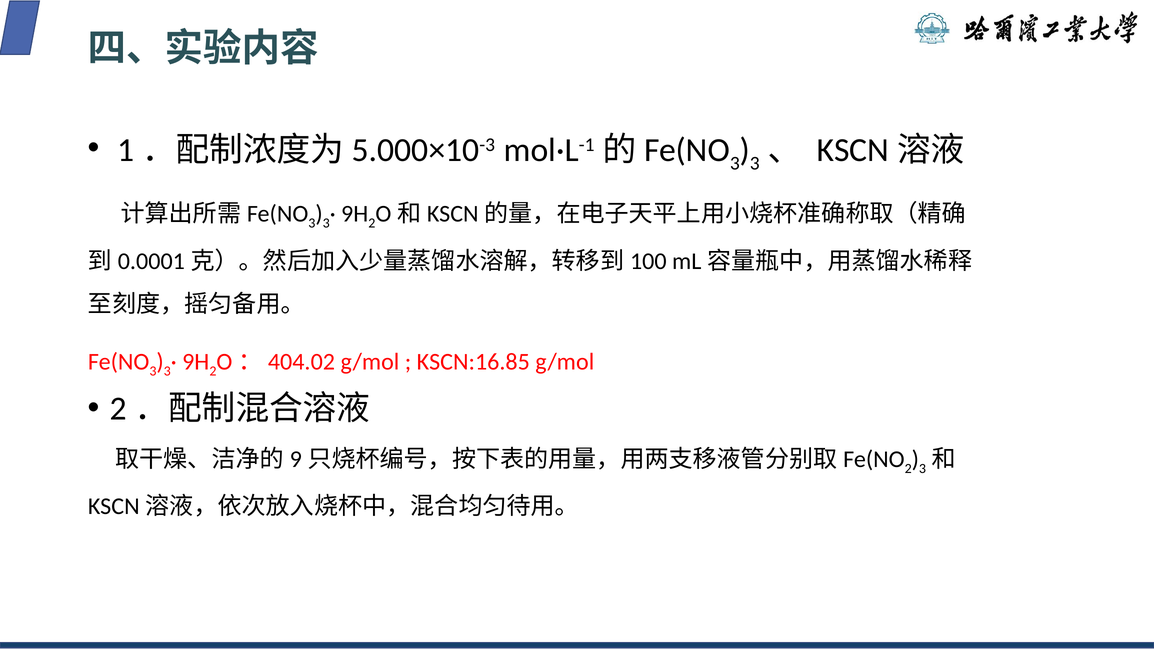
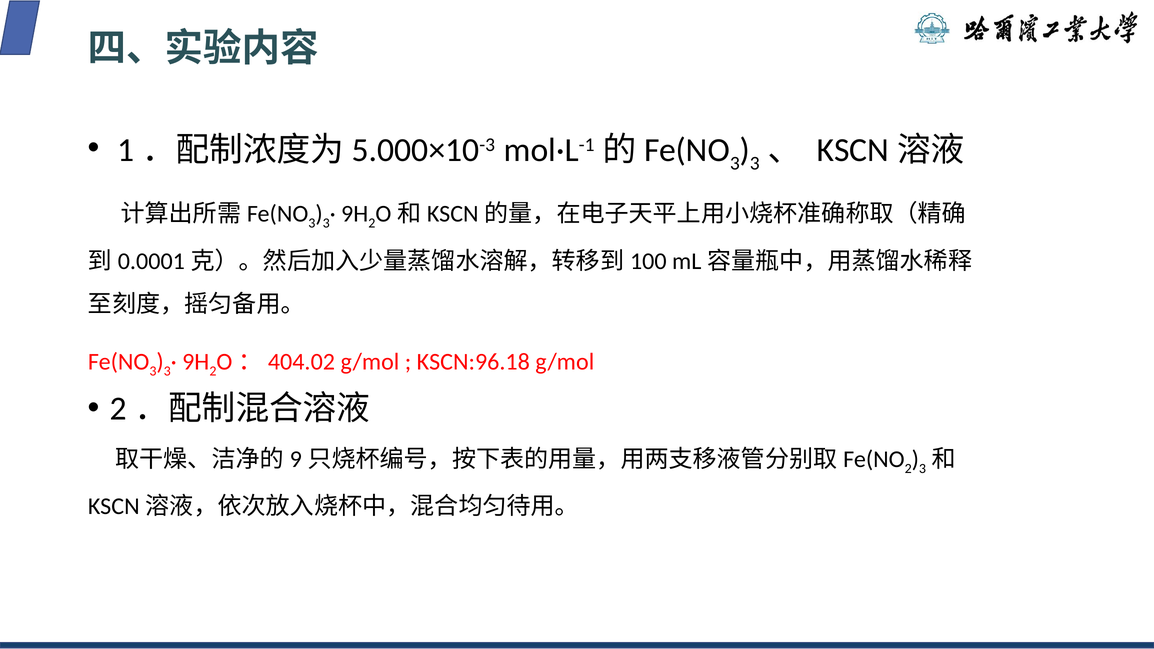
KSCN:16.85: KSCN:16.85 -> KSCN:96.18 (473, 362)
